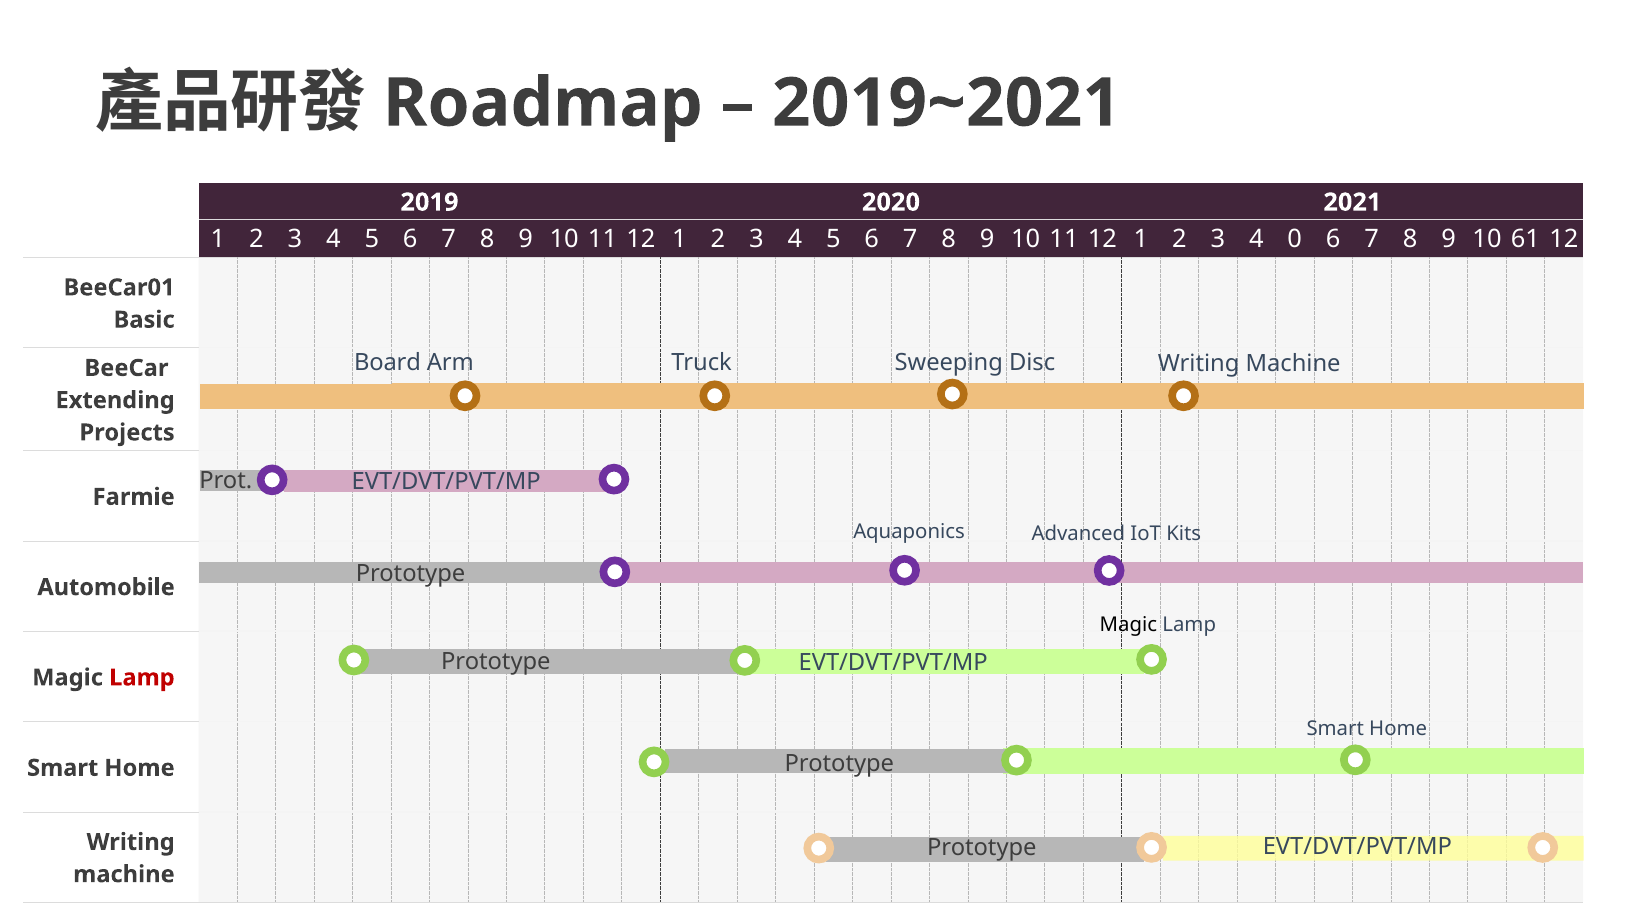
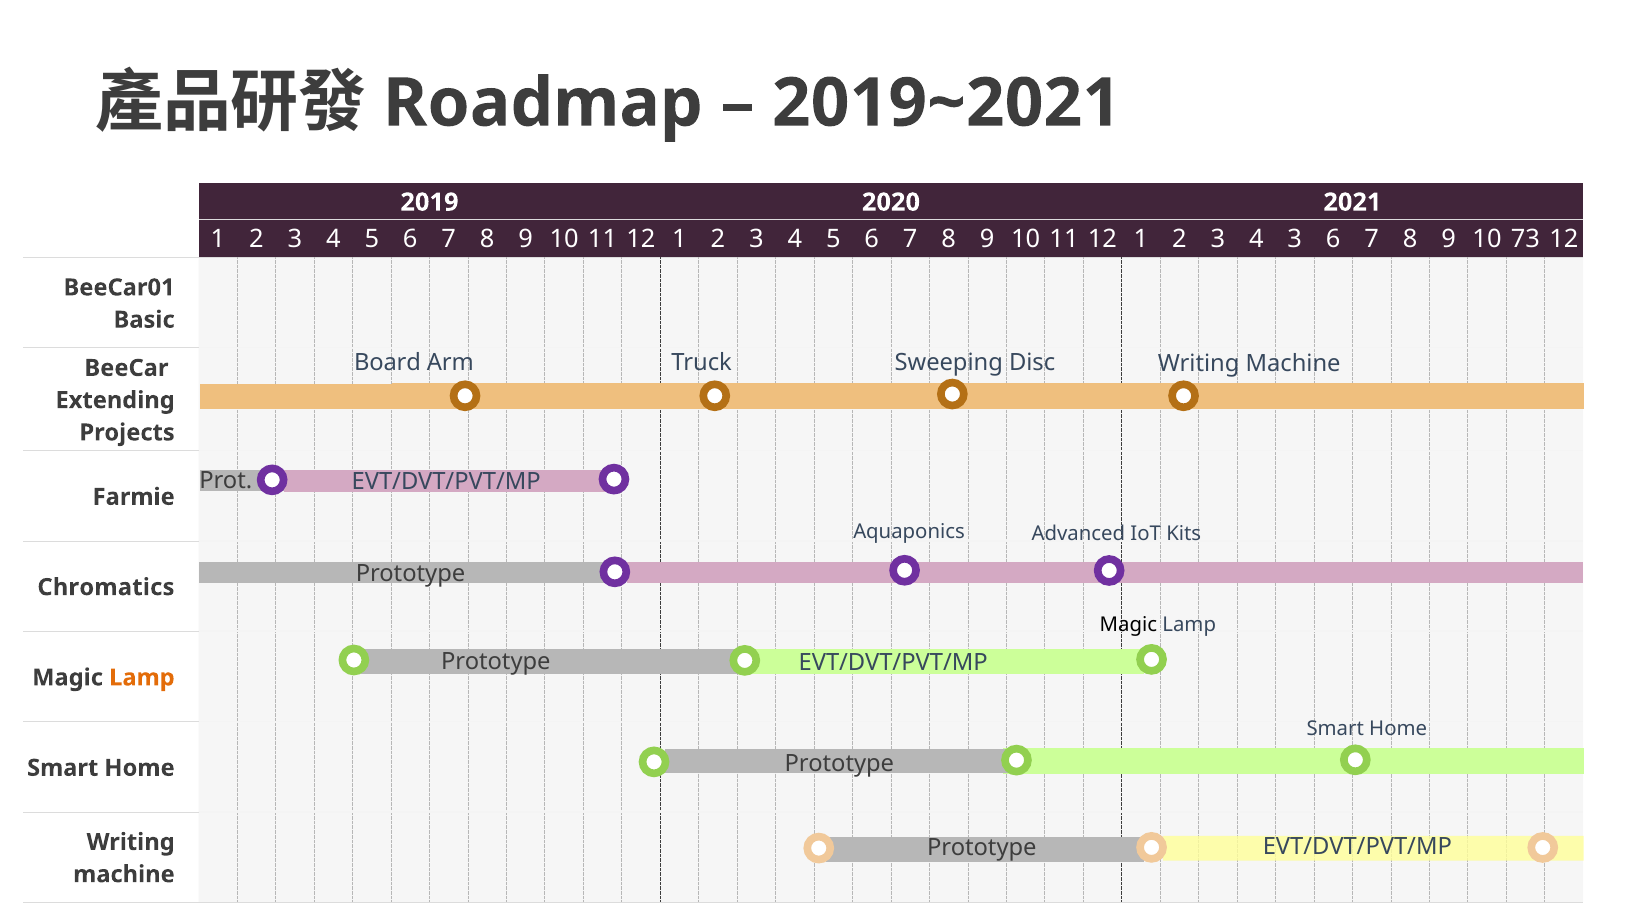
4 0: 0 -> 3 (1295, 239)
61: 61 -> 73 (1525, 239)
Automobile: Automobile -> Chromatics (106, 587)
Lamp colour: red -> orange (142, 677)
